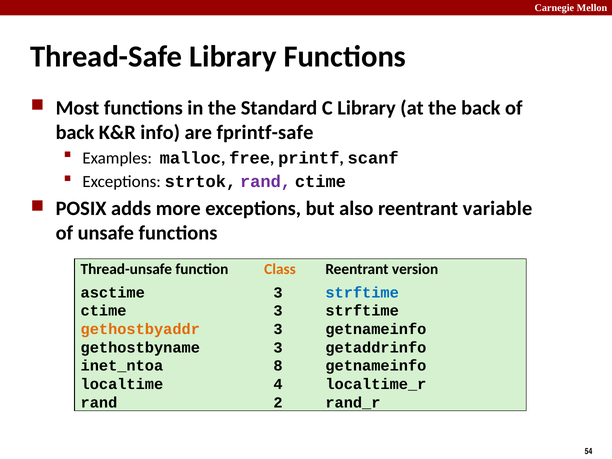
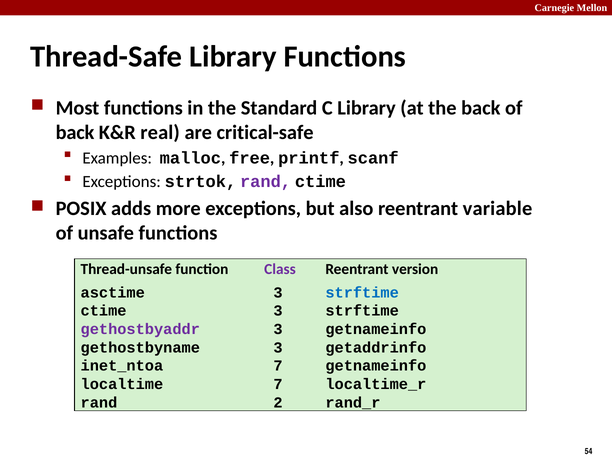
info: info -> real (160, 132)
fprintf-safe: fprintf-safe -> critical-safe (265, 132)
Class colour: orange -> purple (280, 269)
gethostbyaddr colour: orange -> purple (140, 329)
inet_ntoa 8: 8 -> 7 (278, 366)
localtime 4: 4 -> 7 (278, 384)
